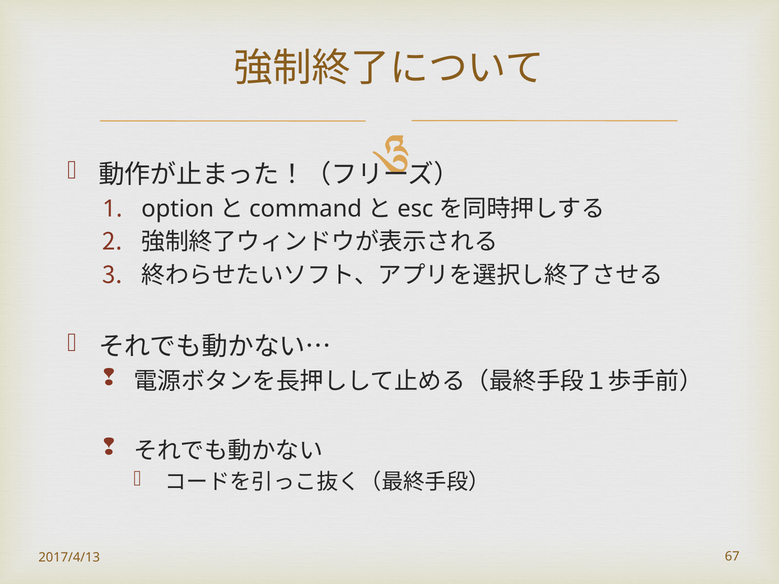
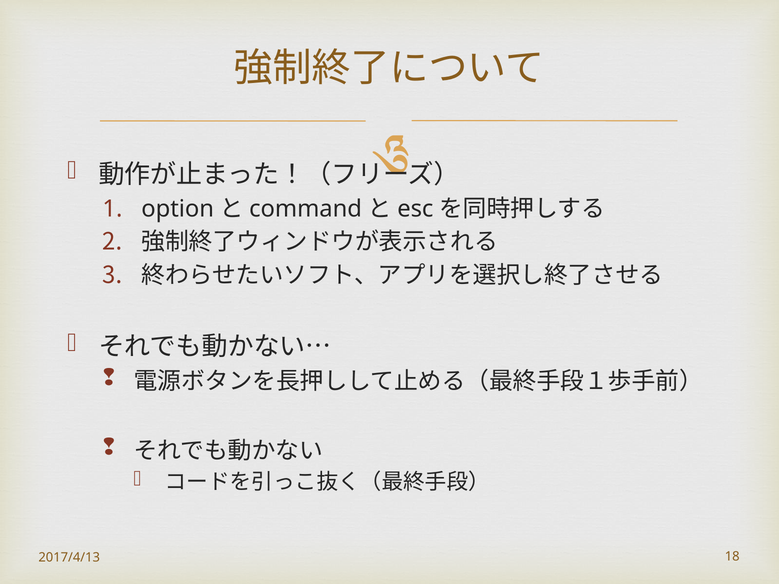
67: 67 -> 18 (732, 557)
